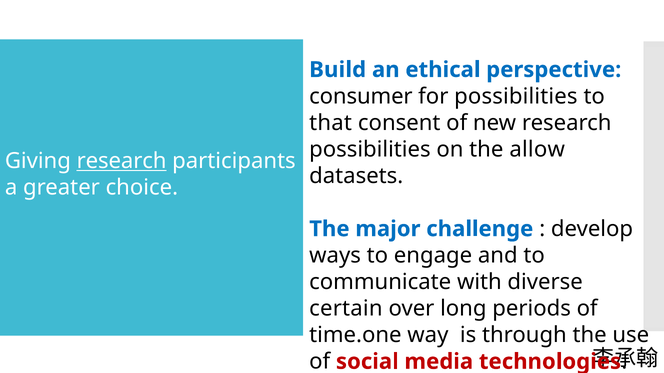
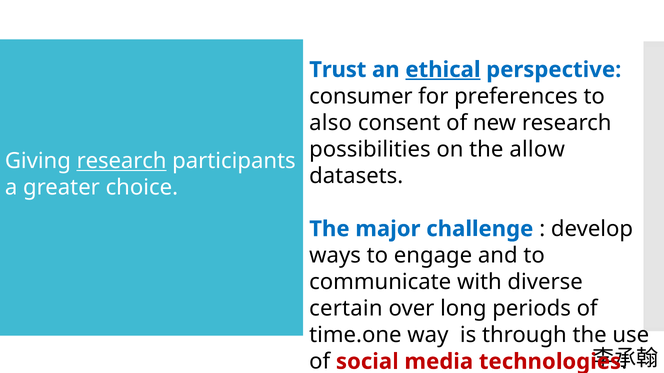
Build: Build -> Trust (338, 70)
ethical underline: none -> present (443, 70)
for possibilities: possibilities -> preferences (516, 96)
that: that -> also (331, 123)
